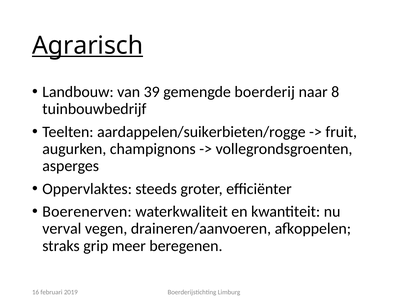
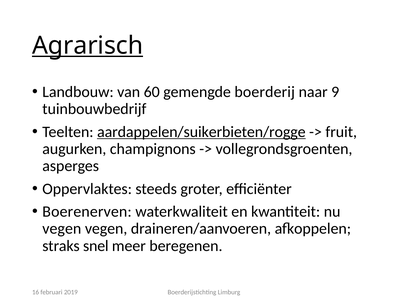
39: 39 -> 60 (152, 92)
8: 8 -> 9 (335, 92)
aardappelen/suikerbieten/rogge underline: none -> present (201, 132)
verval: verval -> vegen (62, 229)
grip: grip -> snel (96, 246)
